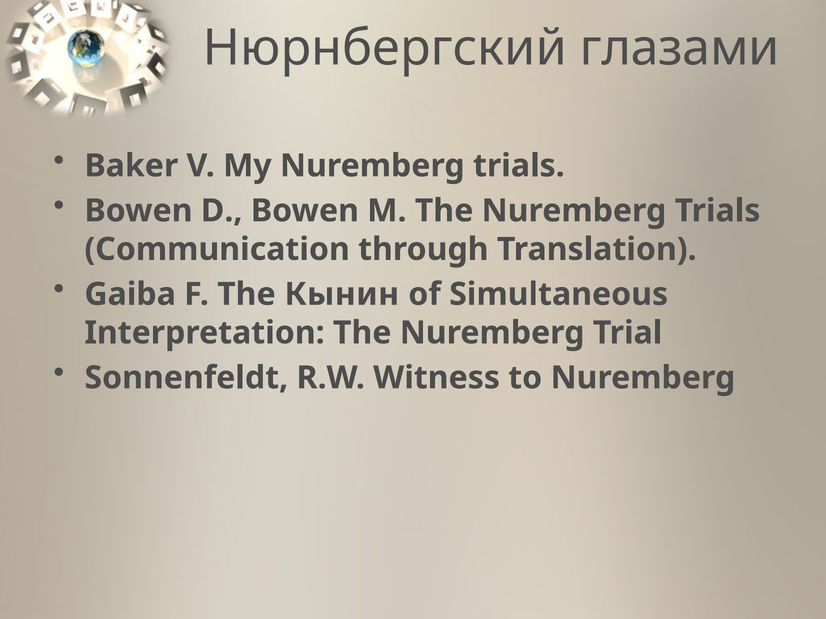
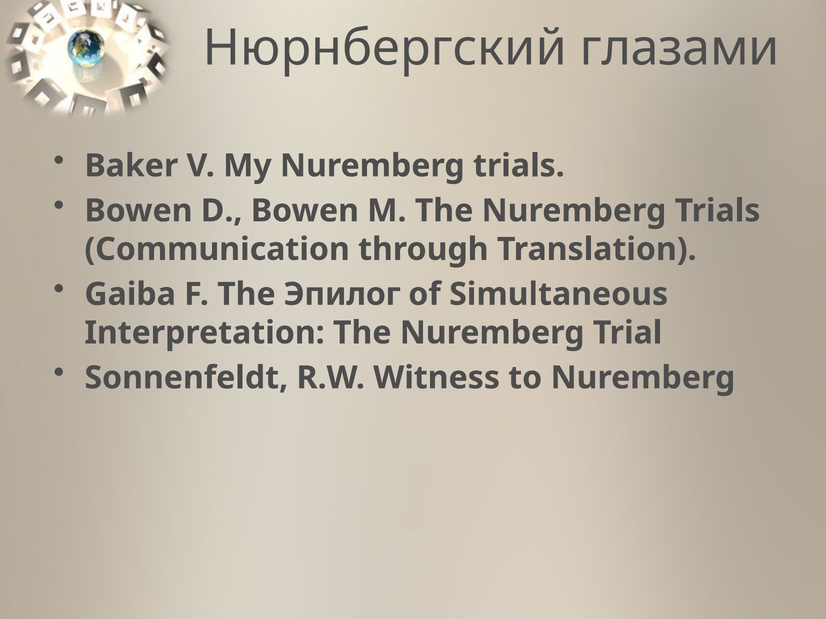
Кынин: Кынин -> Эпилог (342, 294)
